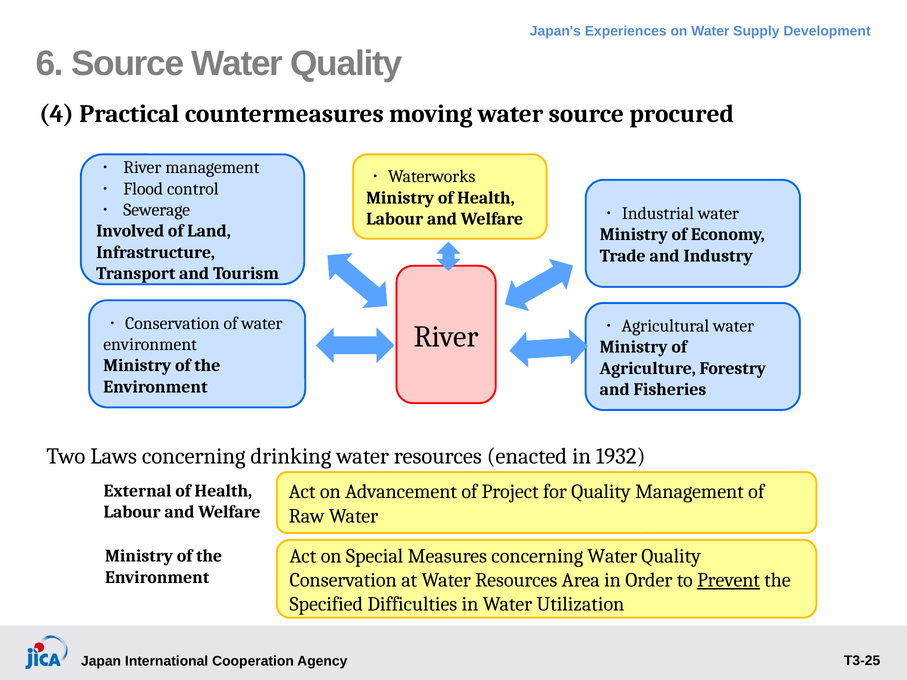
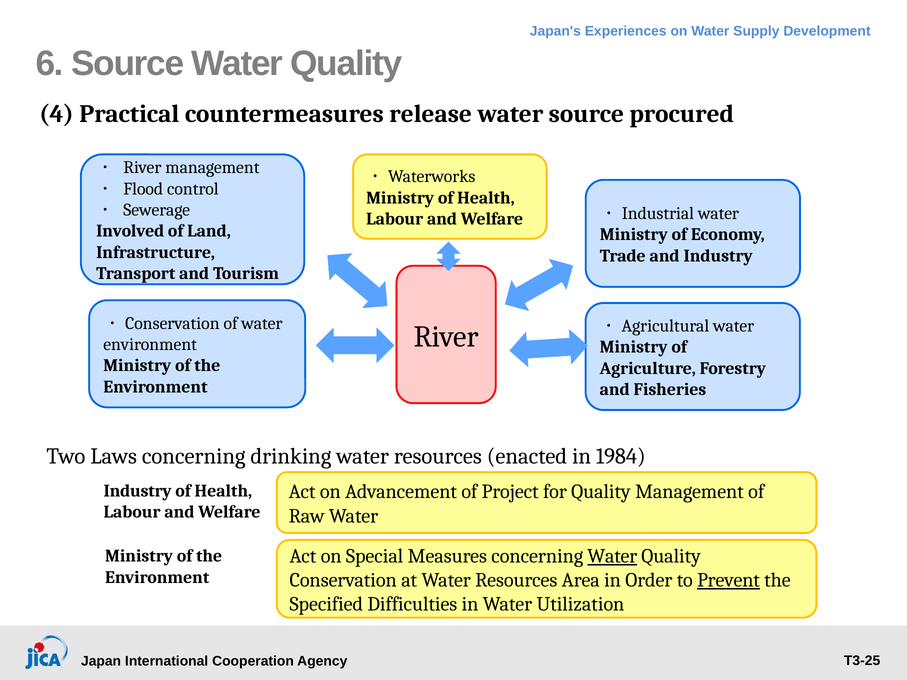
moving: moving -> release (431, 114)
1932: 1932 -> 1984 (621, 456)
External: External -> Industry (138, 491)
Water underline: none -> present (612, 556)
